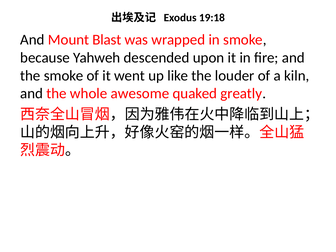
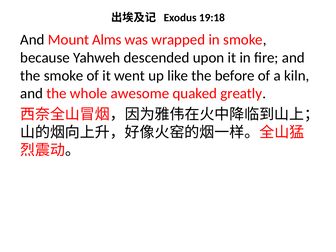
Blast: Blast -> Alms (107, 40)
louder: louder -> before (235, 76)
